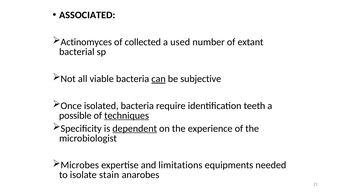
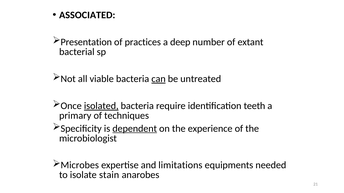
Actinomyces: Actinomyces -> Presentation (86, 42)
collected: collected -> practices (143, 42)
used: used -> deep (180, 42)
subjective: subjective -> untreated (201, 79)
isolated underline: none -> present (101, 106)
possible: possible -> primary (75, 116)
techniques underline: present -> none (127, 116)
